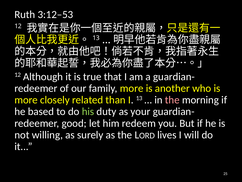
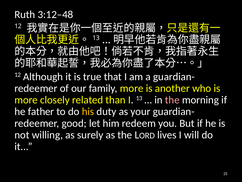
3:12–53: 3:12–53 -> 3:12–48 (55, 14)
based: based -> father (41, 111)
his colour: light green -> yellow (88, 111)
